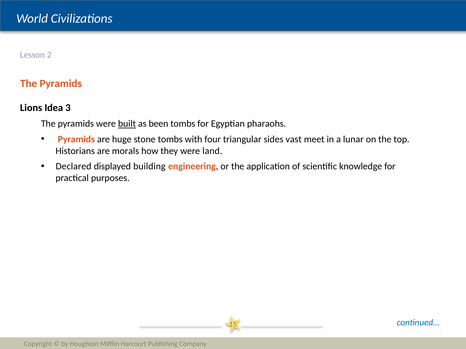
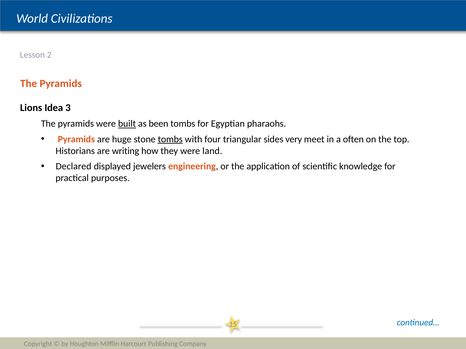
tombs underline: none -> present (170, 139)
vast: vast -> very (294, 139)
lunar: lunar -> often (353, 139)
morals: morals -> writing (126, 151)
building: building -> jewelers (149, 167)
